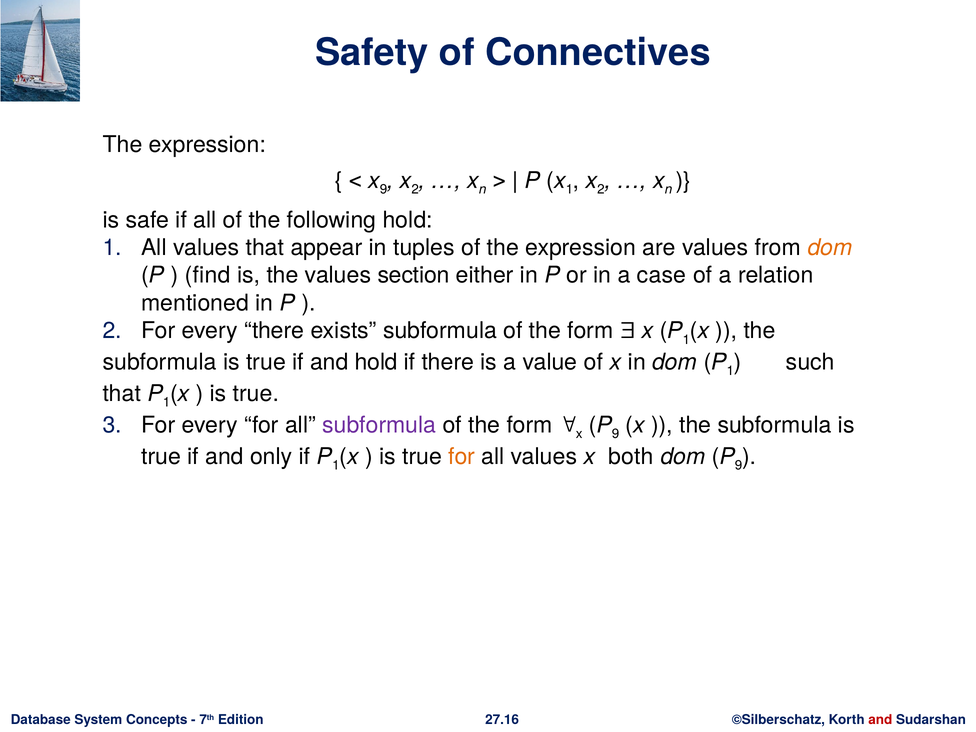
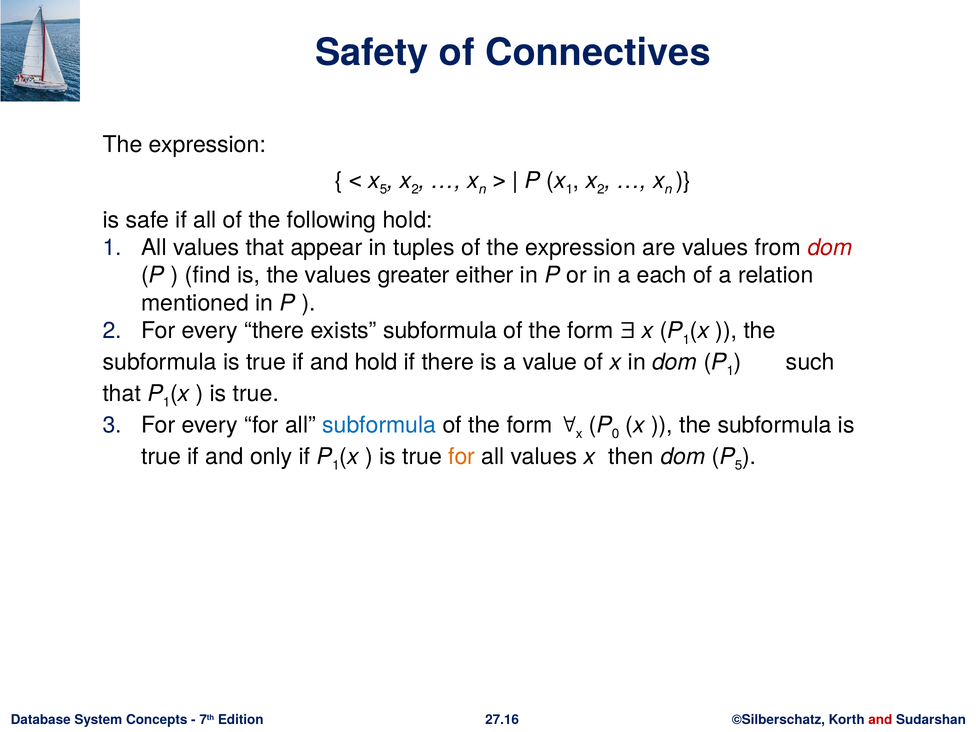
x 9: 9 -> 5 (384, 189)
dom colour: orange -> red (830, 248)
section: section -> greater (414, 275)
case: case -> each (662, 275)
subformula colour: purple -> blue (379, 425)
x P 9: 9 -> 0 (616, 434)
both: both -> then (631, 457)
dom P 9: 9 -> 5 (739, 465)
